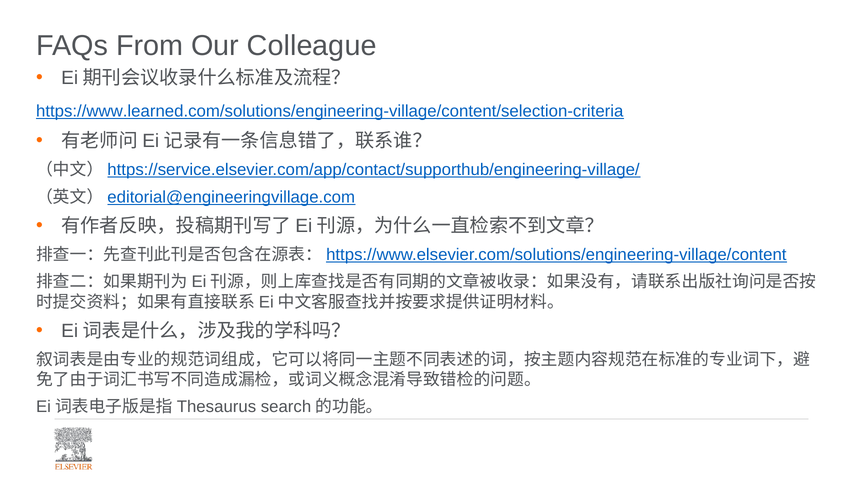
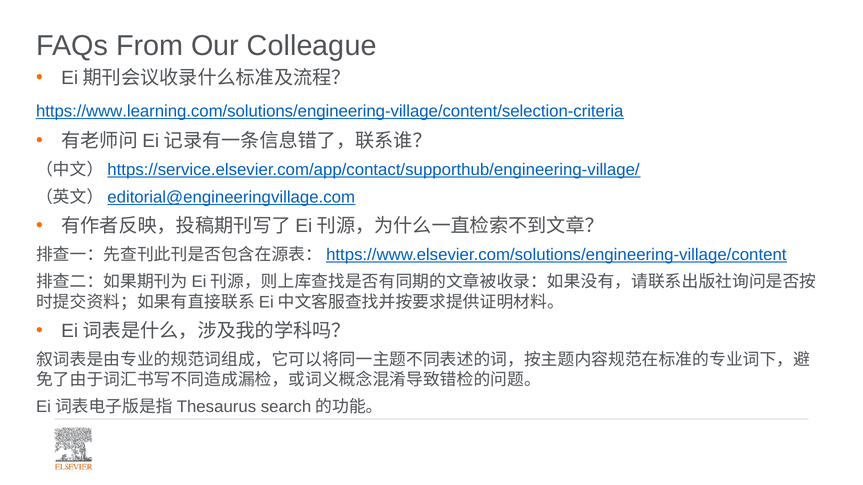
https://www.learned.com/solutions/engineering-village/content/selection-criteria: https://www.learned.com/solutions/engineering-village/content/selection-criteria -> https://www.learning.com/solutions/engineering-village/content/selection-criteria (330, 111)
